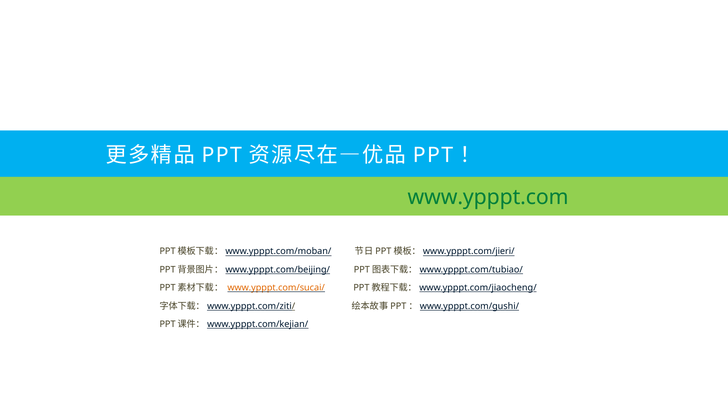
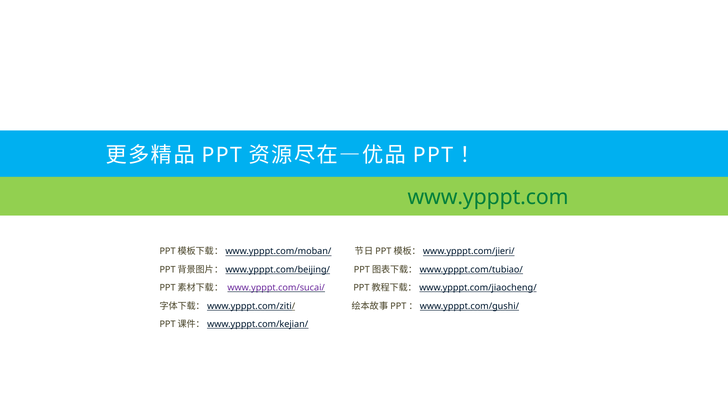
www.ypppt.com/sucai/ colour: orange -> purple (276, 287)
